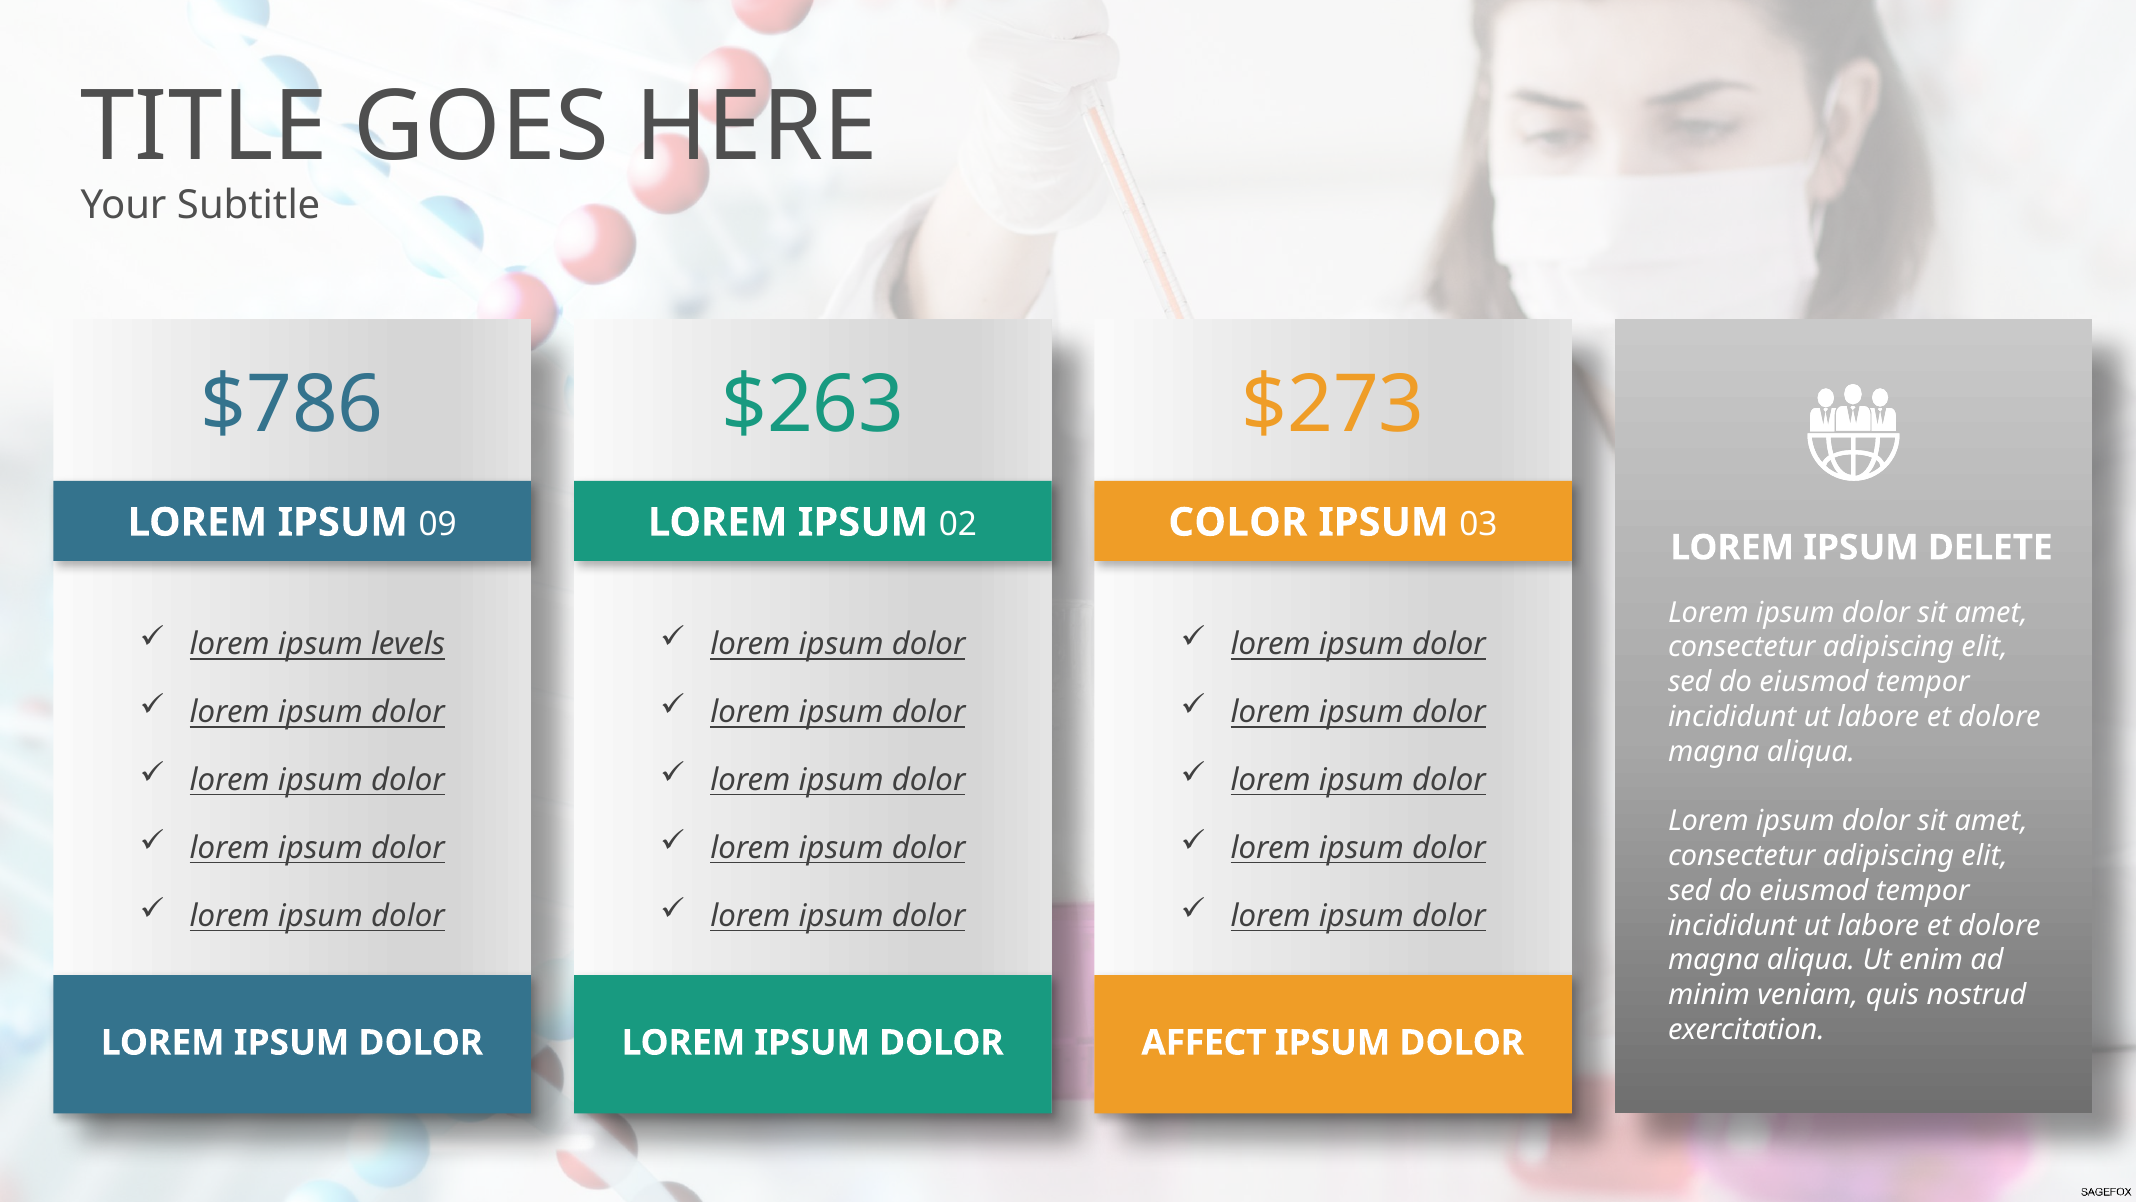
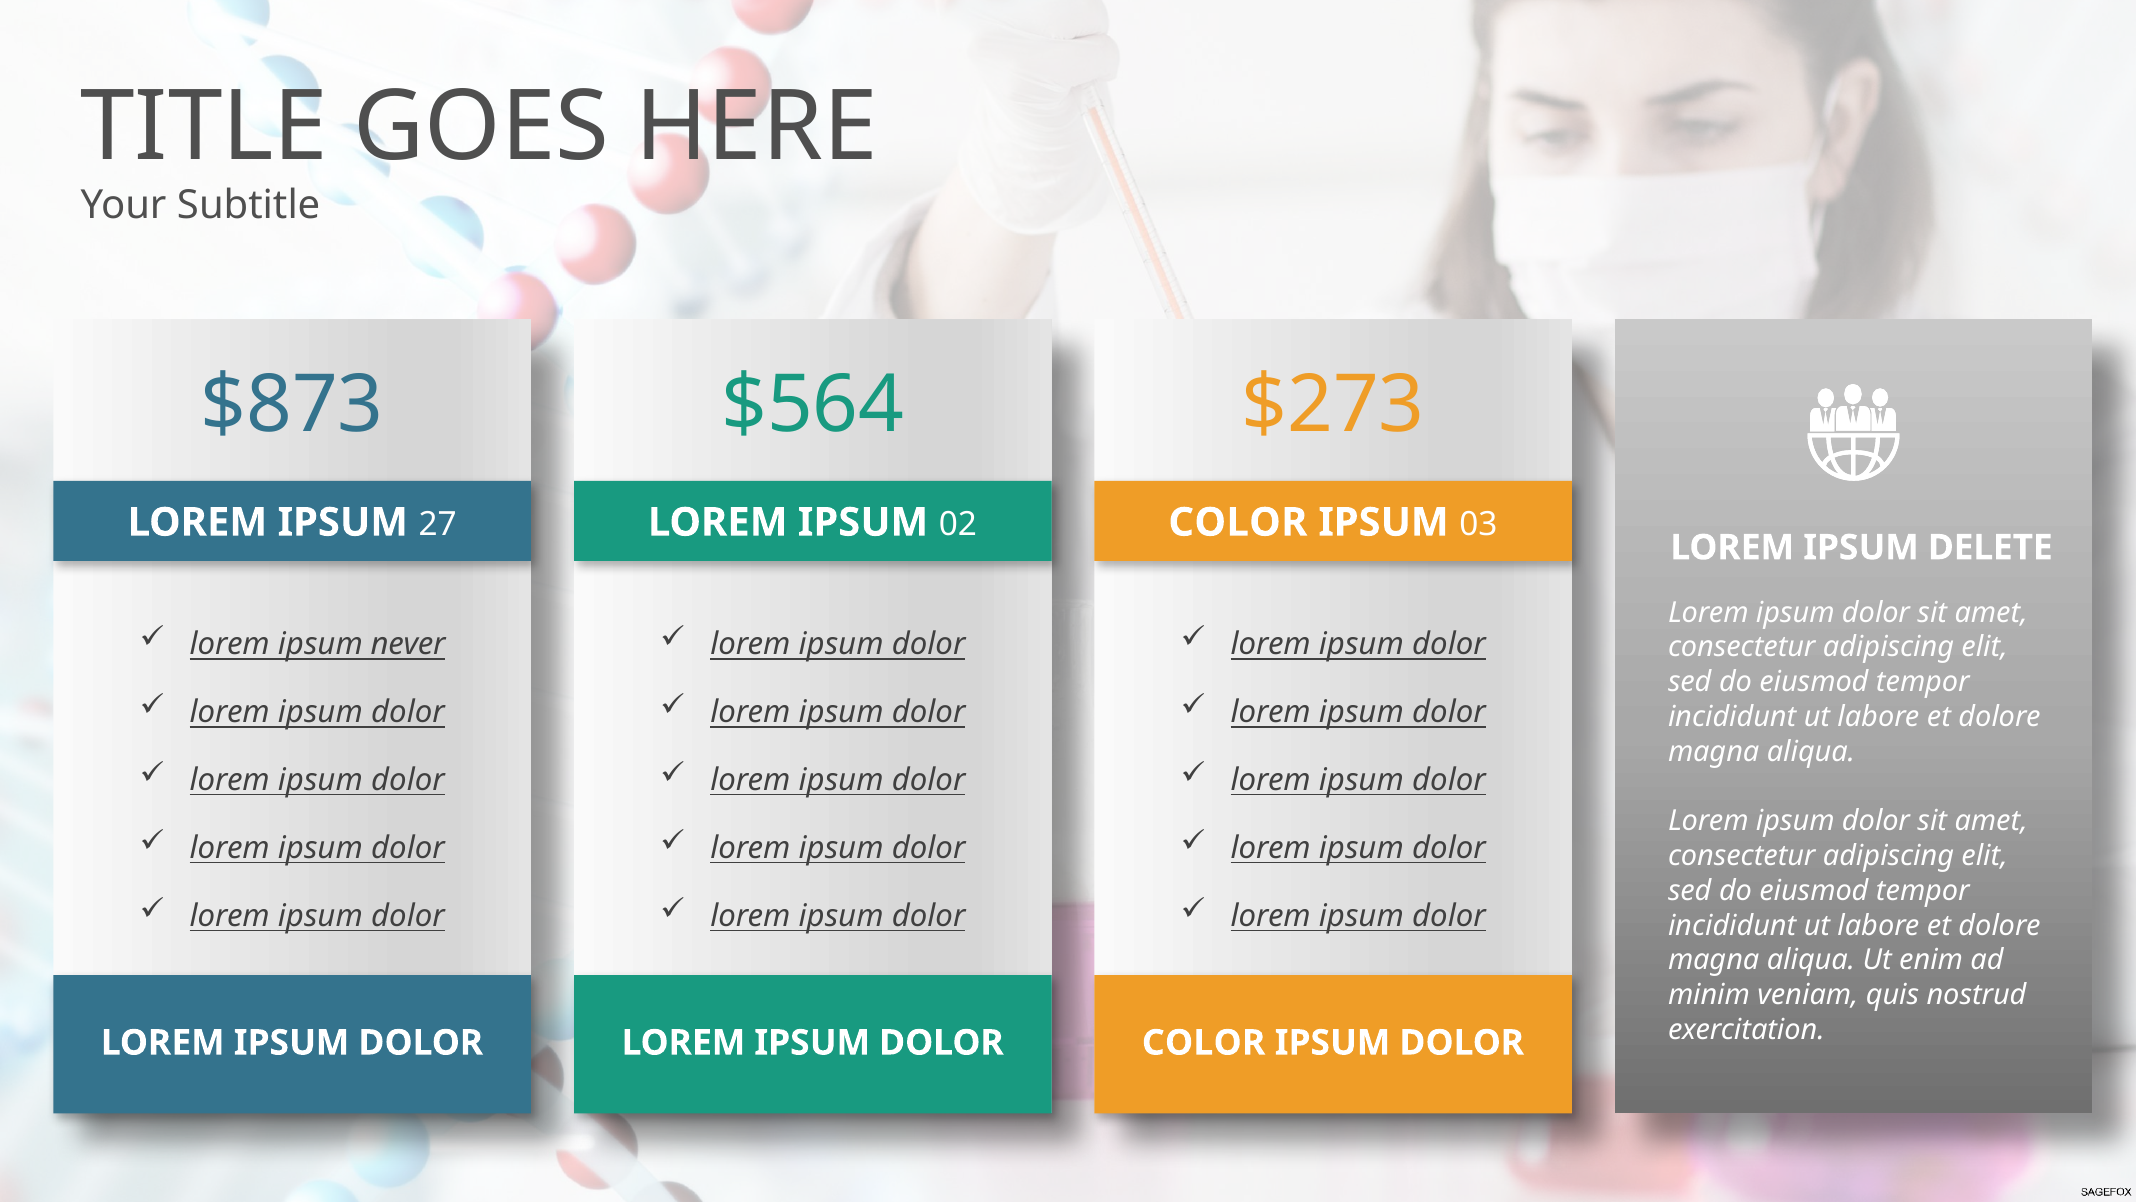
$786: $786 -> $873 (292, 405)
$263: $263 -> $564 (813, 405)
09: 09 -> 27 (438, 524)
levels: levels -> never (408, 644)
AFFECT: AFFECT -> COLOR (1204, 1042)
